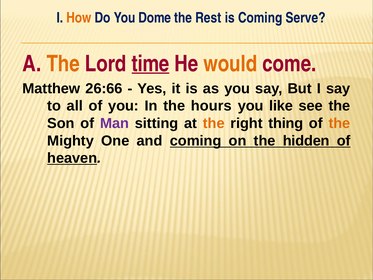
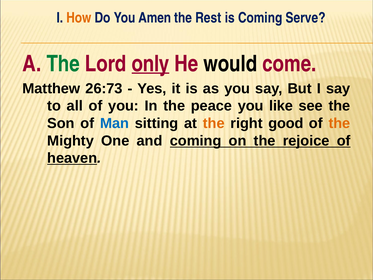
Dome: Dome -> Amen (155, 18)
The colour: orange -> green (63, 64)
time: time -> only (151, 64)
would colour: orange -> black (230, 64)
26:66: 26:66 -> 26:73 (104, 88)
hours: hours -> peace (211, 106)
Man colour: purple -> blue (115, 123)
thing: thing -> good (286, 123)
hidden: hidden -> rejoice (306, 141)
